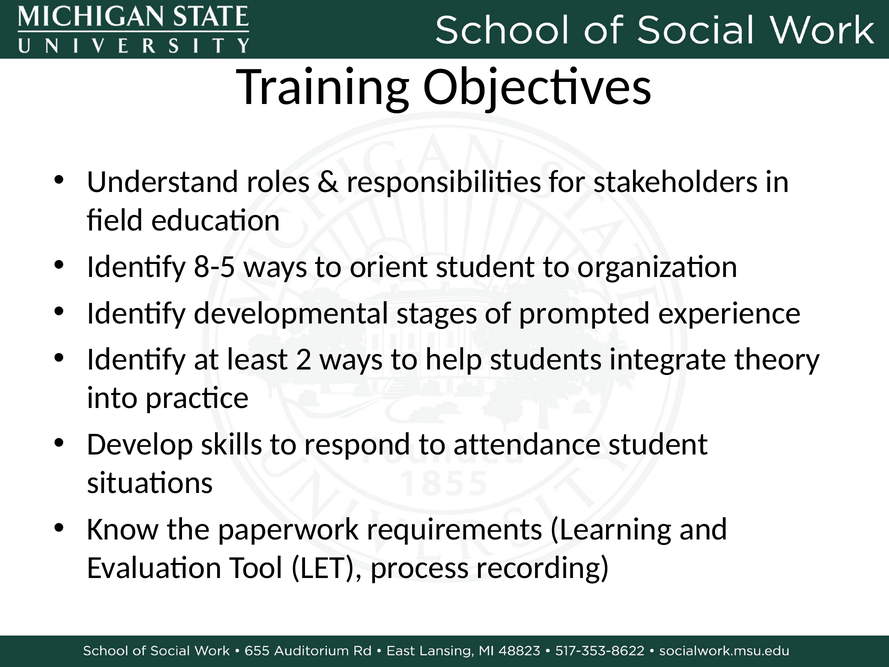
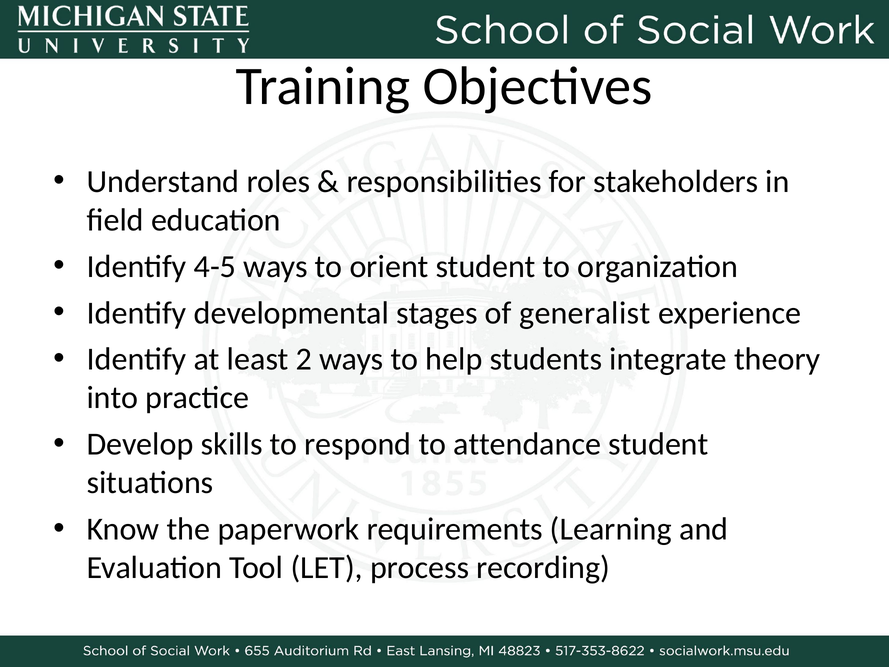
8-5: 8-5 -> 4-5 (215, 266)
prompted: prompted -> generalist (585, 313)
